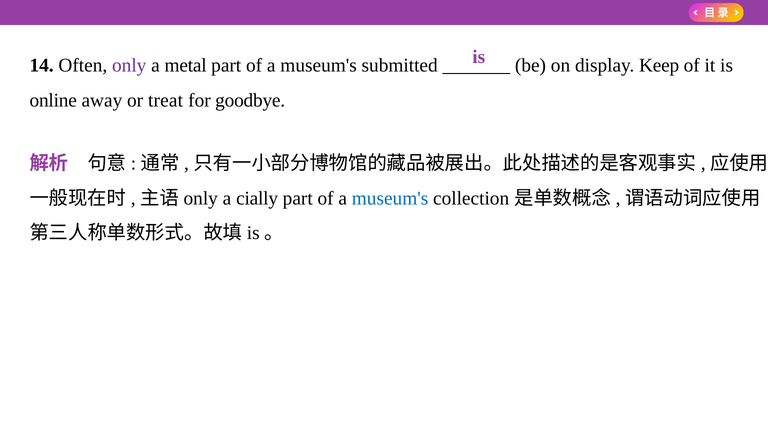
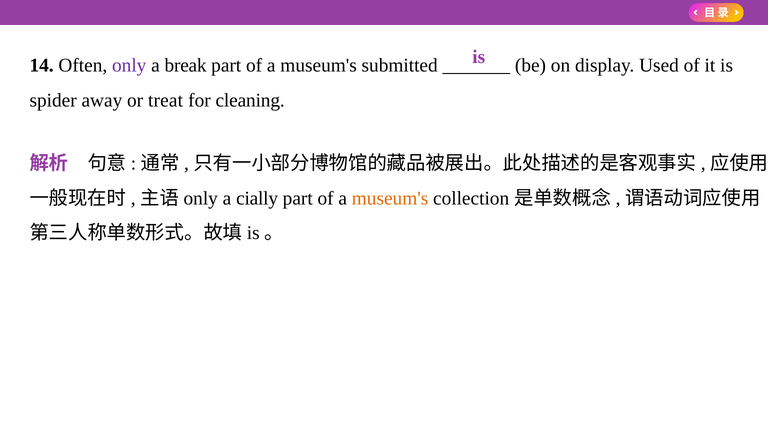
metal: metal -> break (186, 65)
Keep: Keep -> Used (659, 65)
online: online -> spider (53, 100)
goodbye: goodbye -> cleaning (250, 100)
museum's colour: blue -> orange (390, 198)
